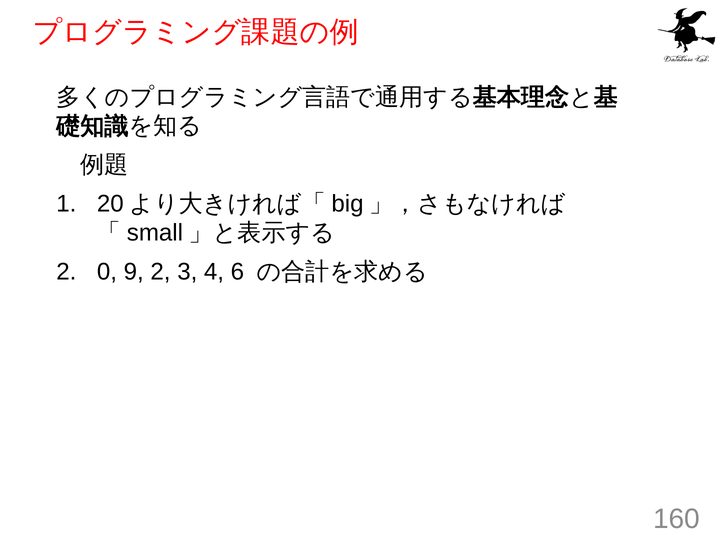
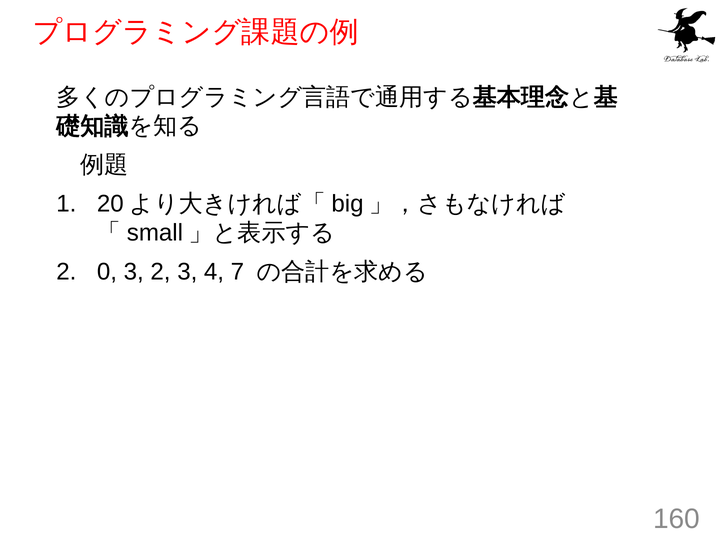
0 9: 9 -> 3 (134, 272)
6: 6 -> 7 (237, 272)
